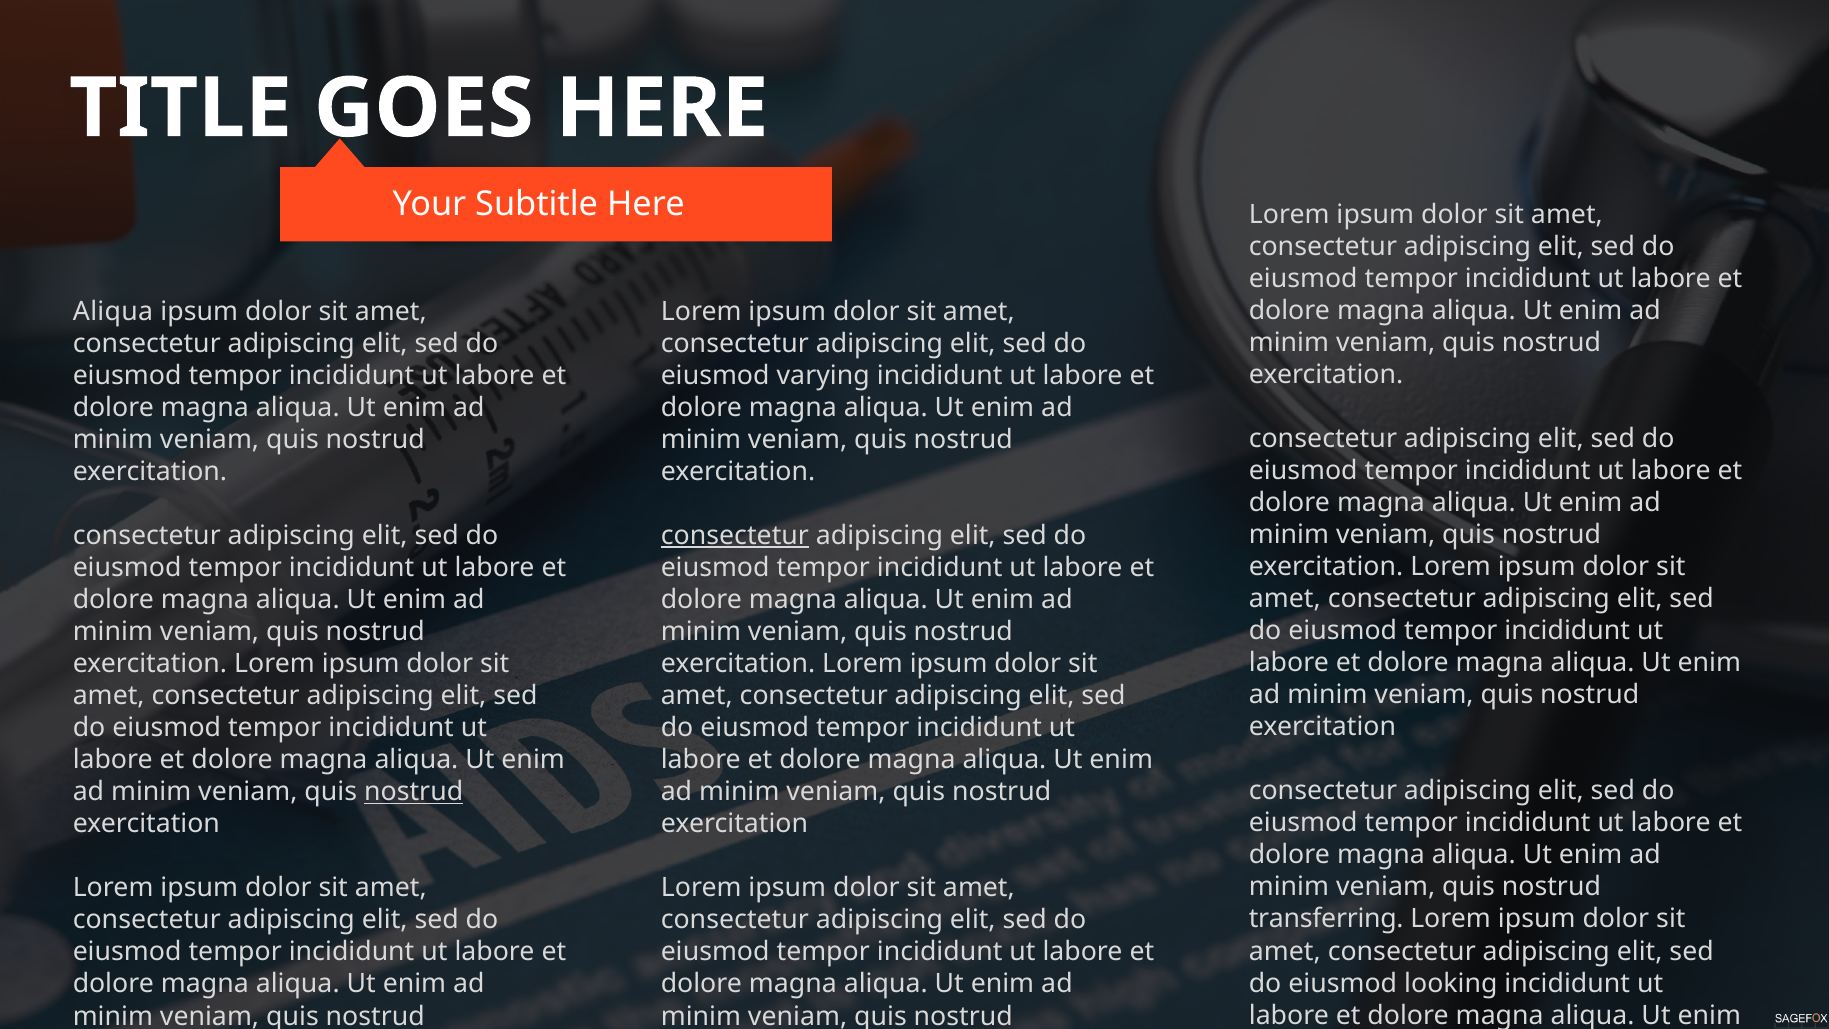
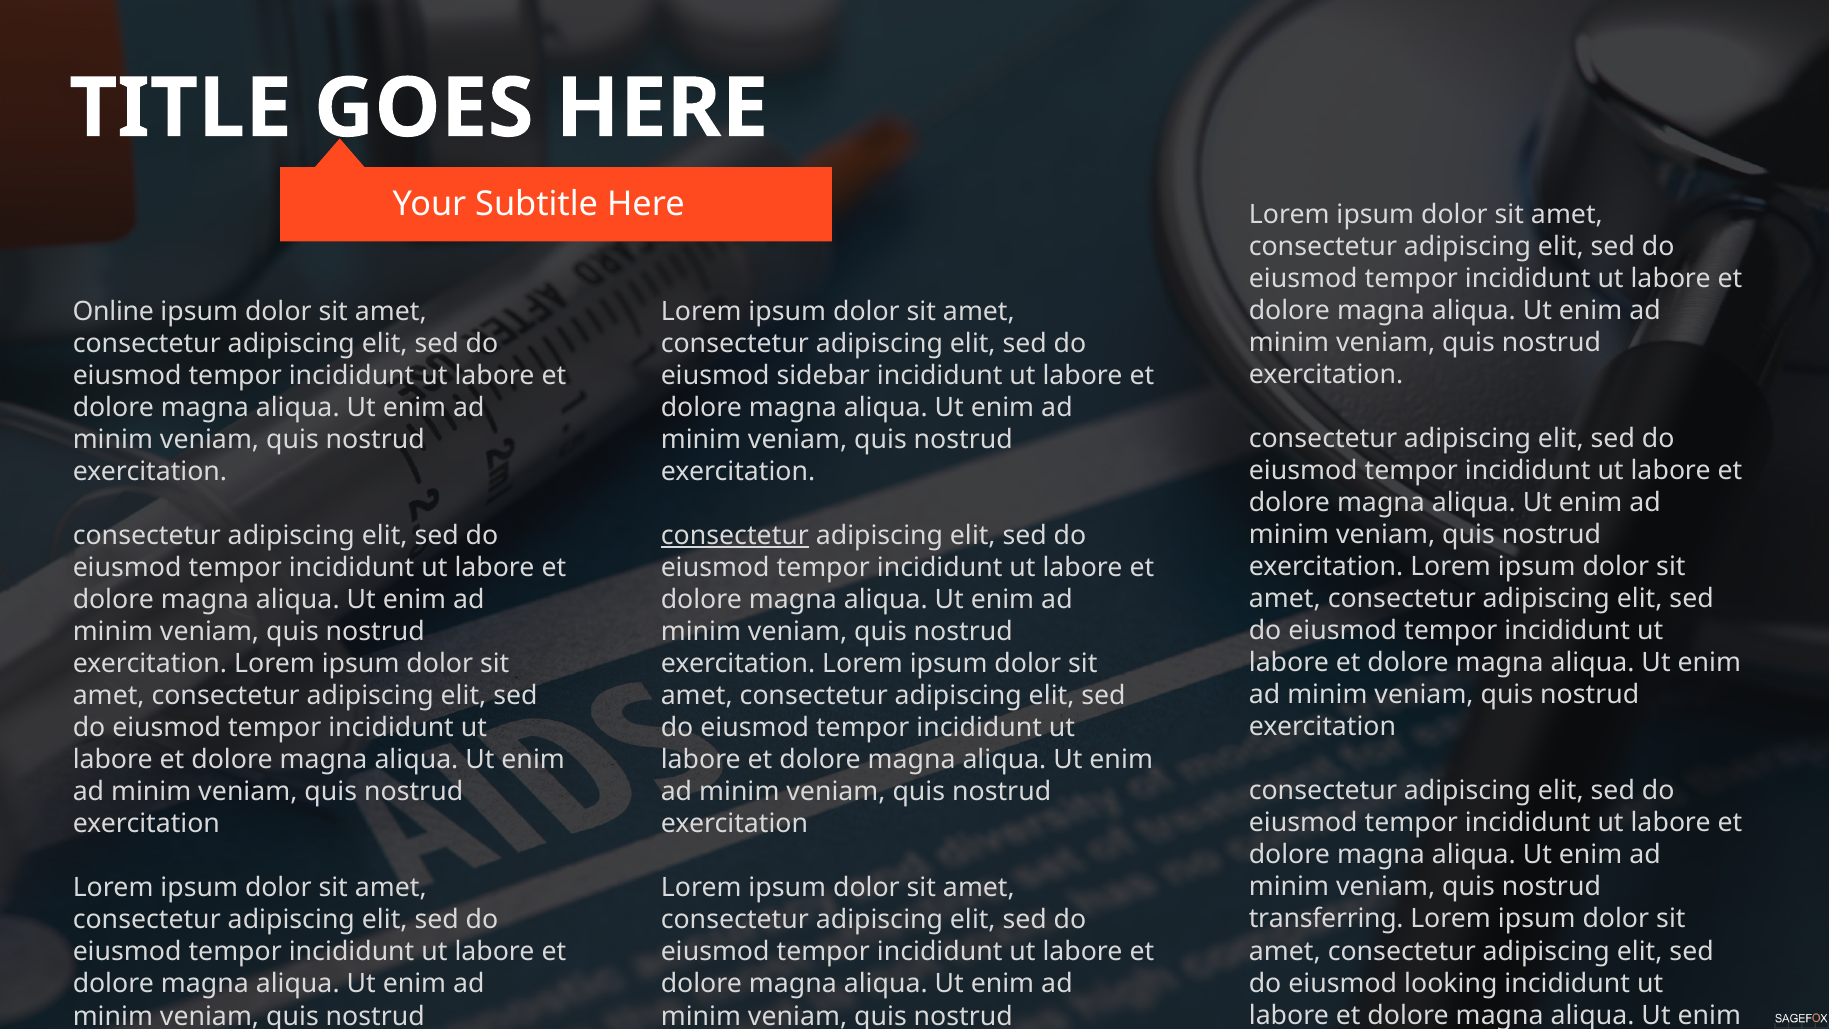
Aliqua: Aliqua -> Online (113, 311)
varying: varying -> sidebar (823, 375)
nostrud underline: present -> none (414, 792)
